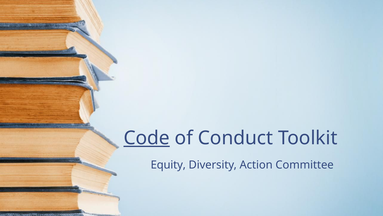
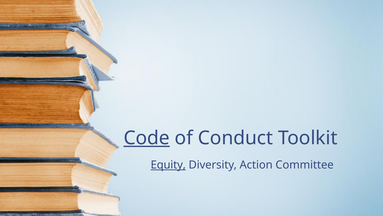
Equity underline: none -> present (168, 165)
